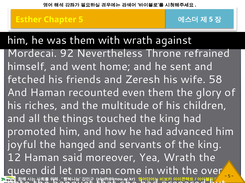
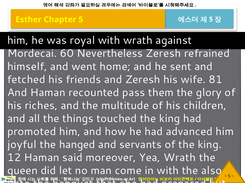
was them: them -> royal (82, 41)
92: 92 -> 60 (67, 54)
Nevertheless Throne: Throne -> Zeresh (163, 54)
58: 58 -> 81 (216, 80)
even: even -> pass (134, 93)
over: over -> also (212, 171)
